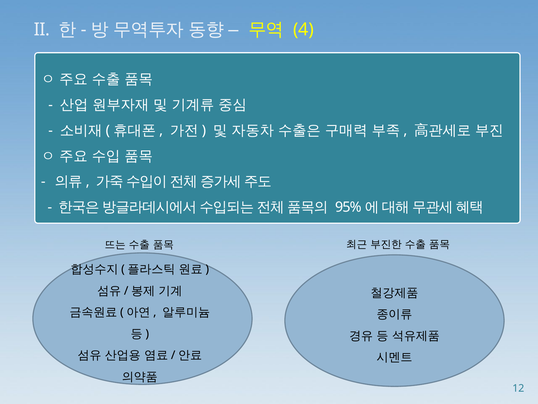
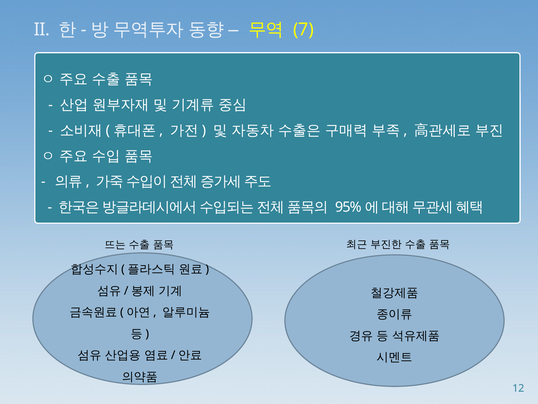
4: 4 -> 7 (303, 29)
